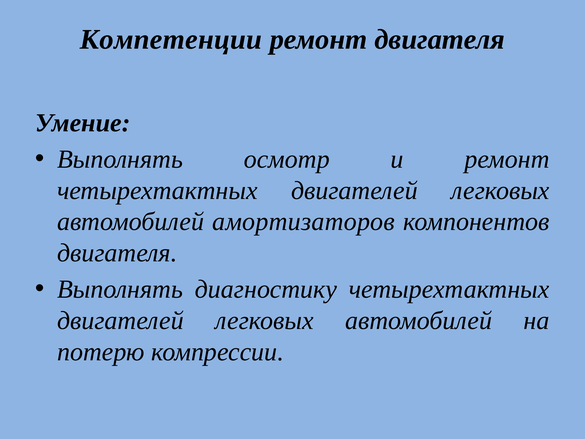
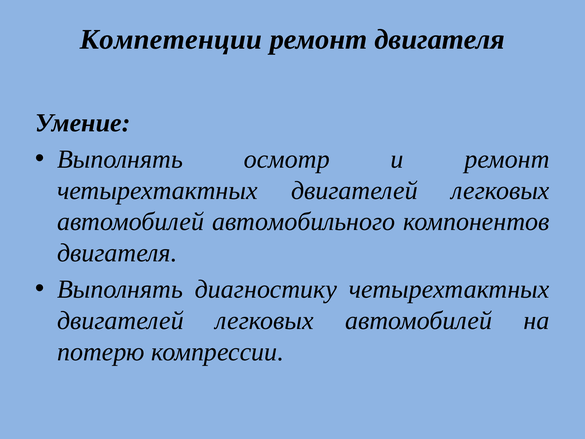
амортизаторов: амортизаторов -> автомобильного (304, 222)
